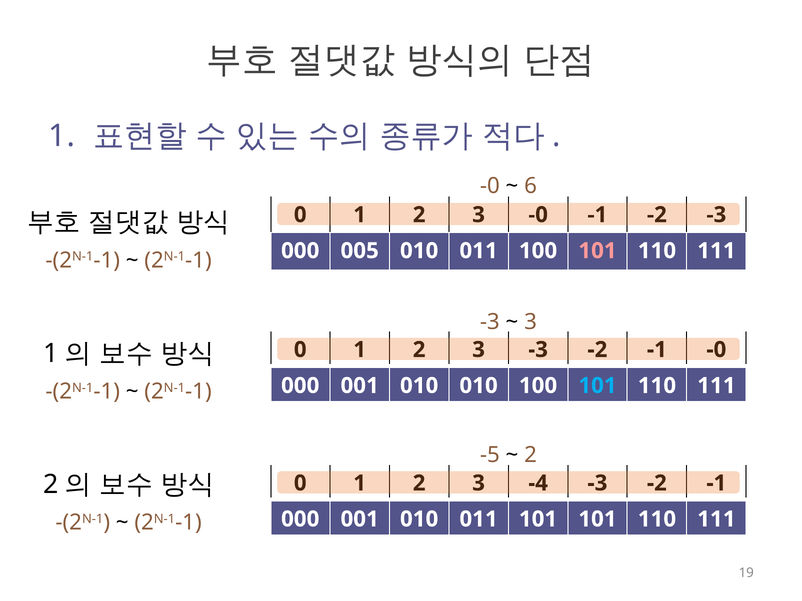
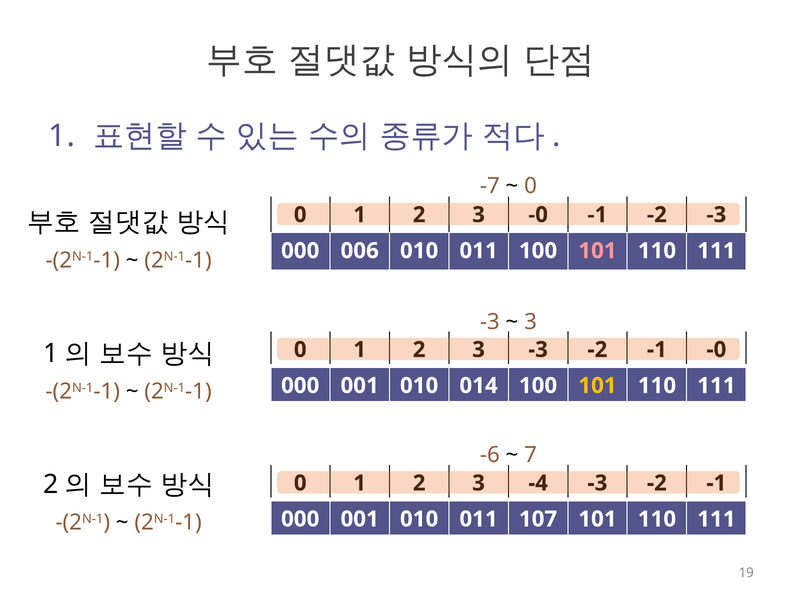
-0: -0 -> -7 (490, 186)
6: 6 -> 0 (531, 186)
005: 005 -> 006 (360, 251)
010 010: 010 -> 014 (479, 386)
101 colour: light blue -> yellow (597, 386)
-5: -5 -> -6 (490, 455)
2: 2 -> 7 (531, 455)
011 101: 101 -> 107 (538, 520)
